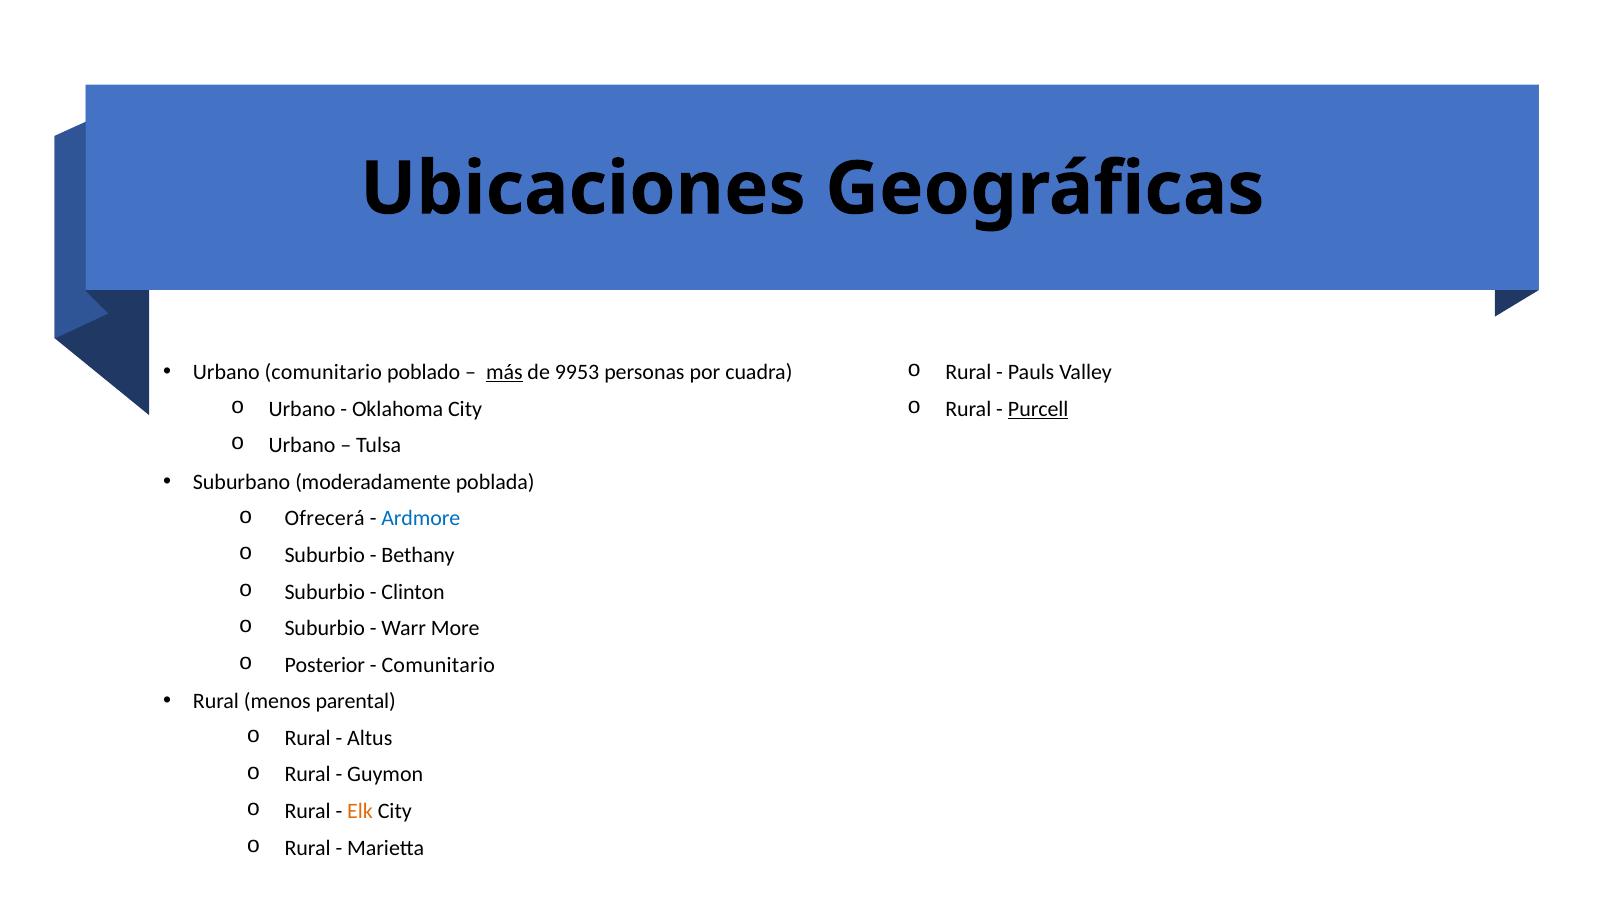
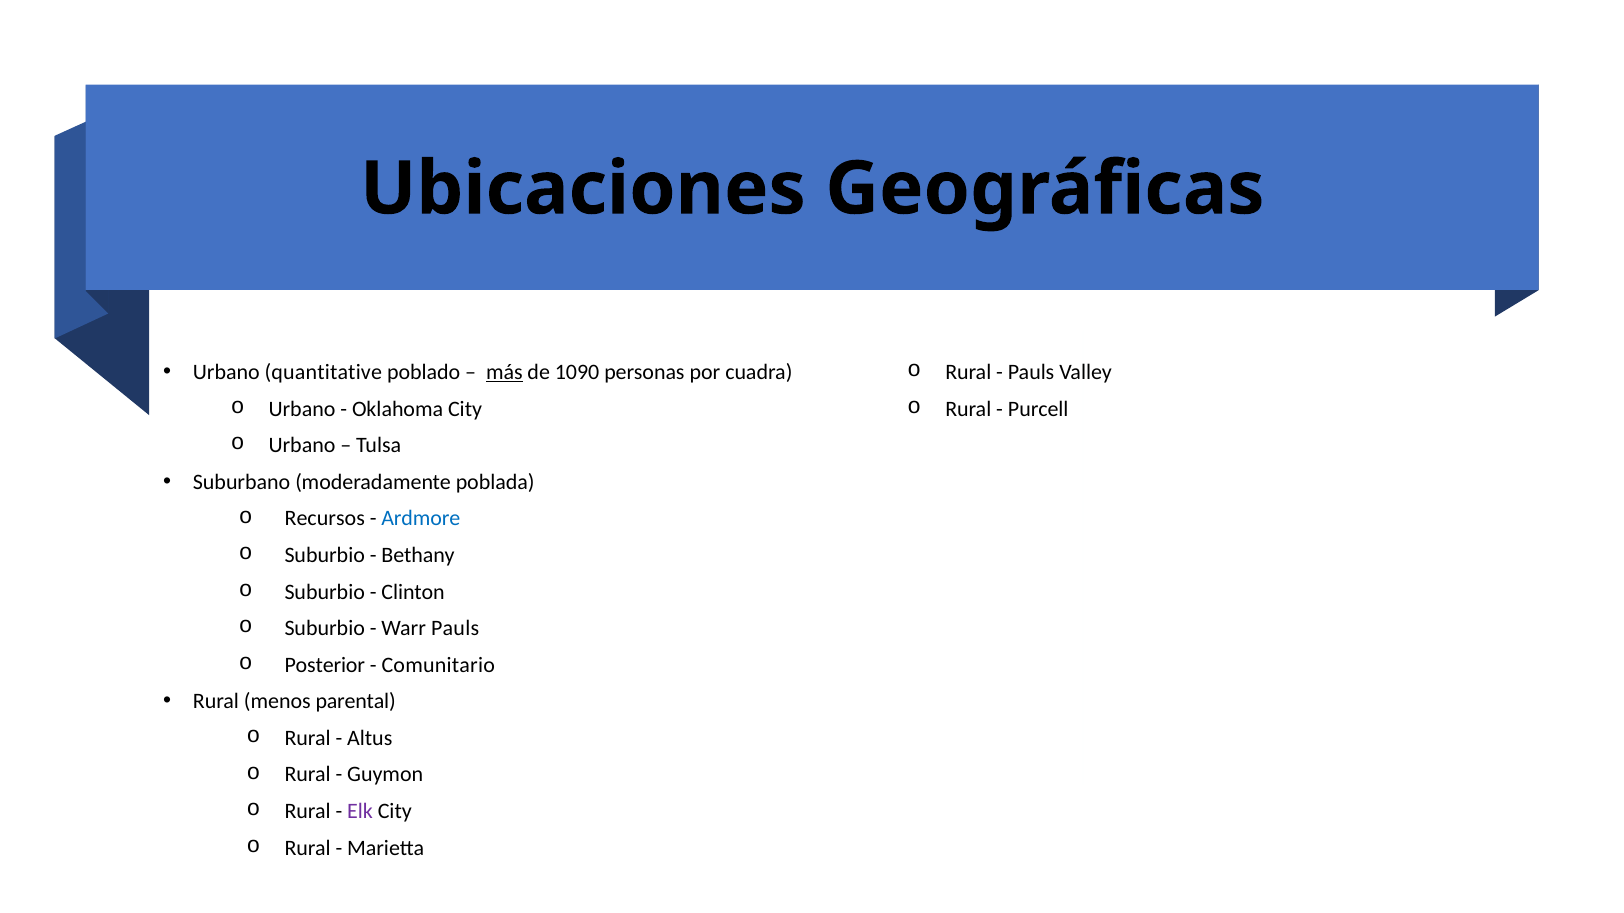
Urbano comunitario: comunitario -> quantitative (323, 373)
9953: 9953 -> 1090 (577, 373)
Purcell underline: present -> none (1038, 409)
Ofrecerá: Ofrecerá -> Recursos (325, 519)
Warr More: More -> Pauls (455, 629)
Elk colour: orange -> purple (360, 812)
